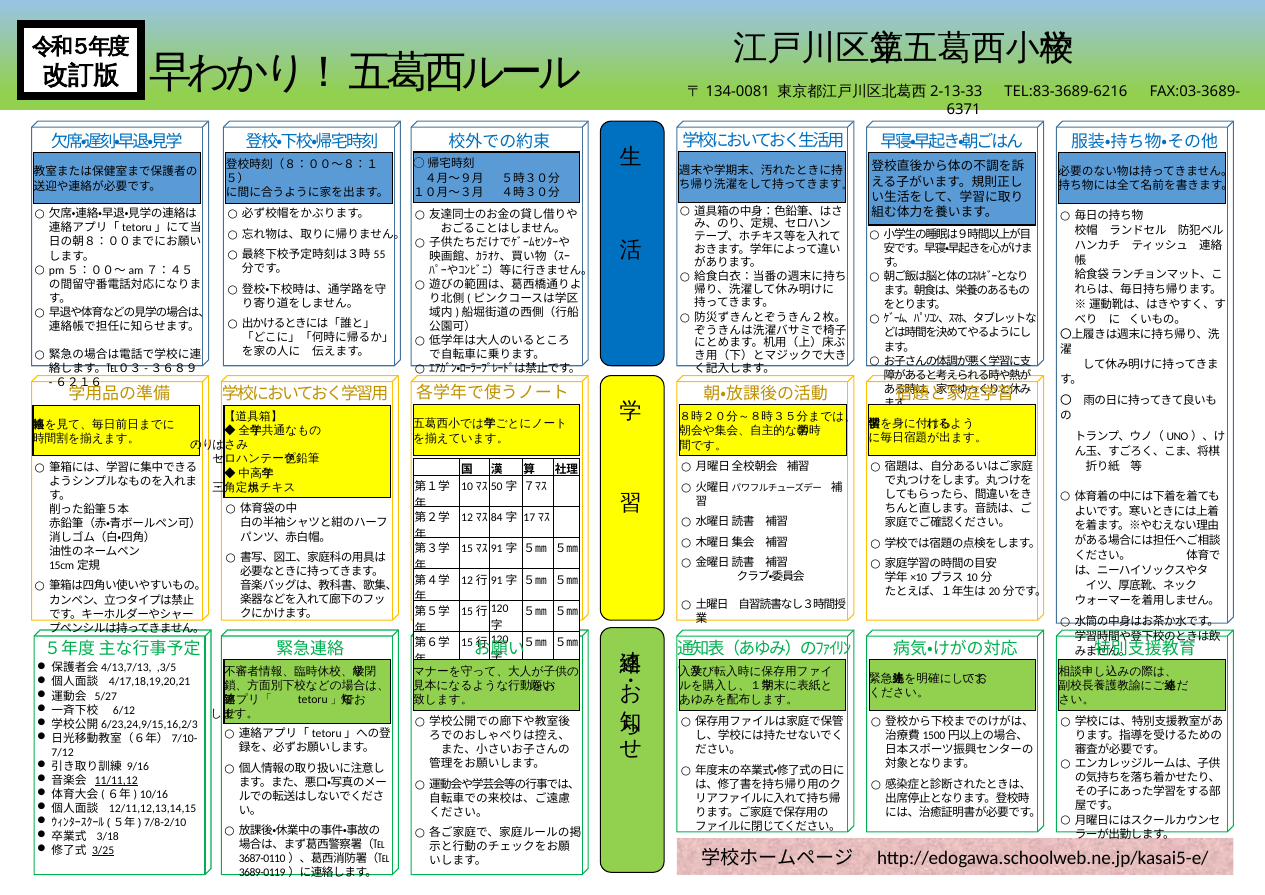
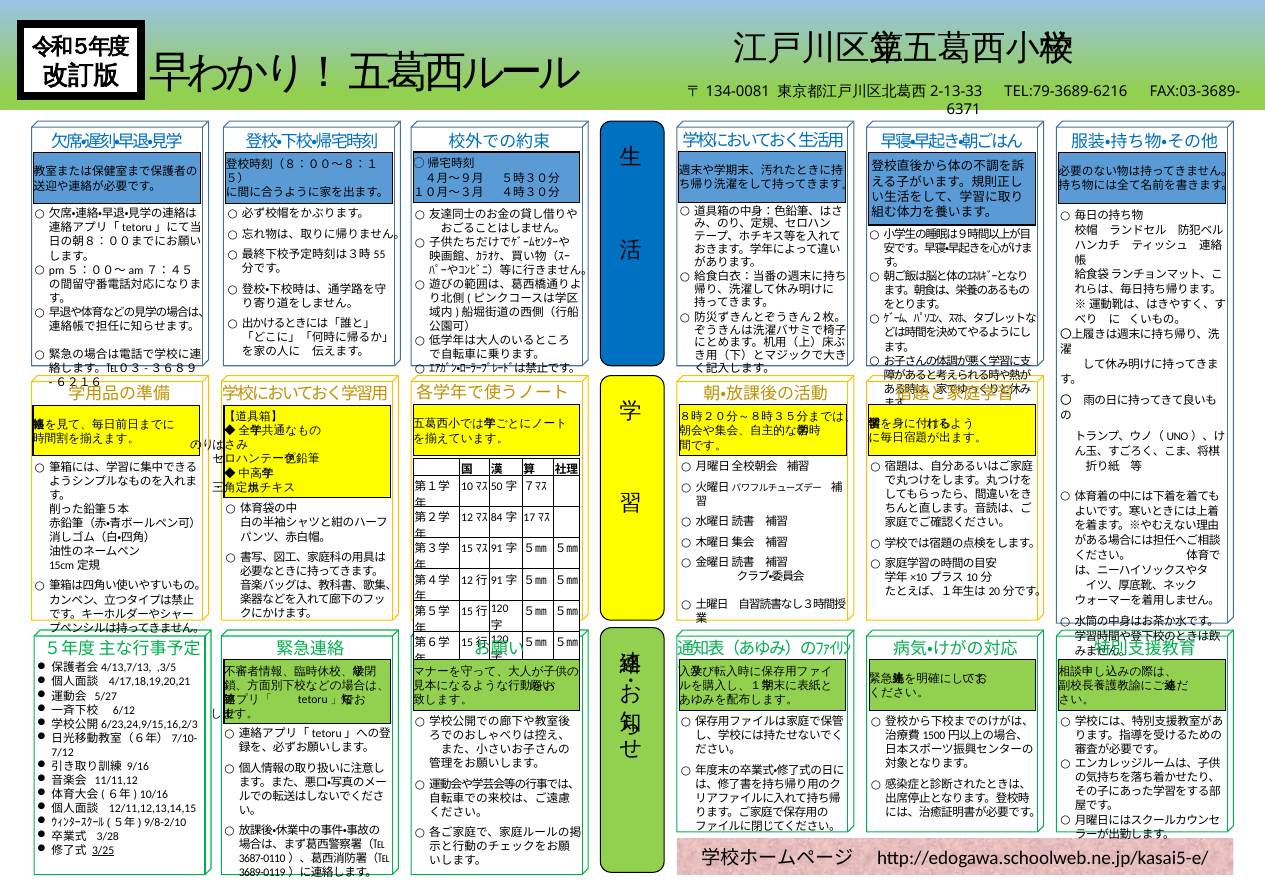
TEL:83-3689-6216: TEL:83-3689-6216 -> TEL:79-3689-6216 (1066, 91)
11/11,12 underline: present -> none (116, 780)
7/8-2/10: 7/8-2/10 -> 9/8-2/10 (165, 822)
3/18: 3/18 -> 3/28 (108, 836)
